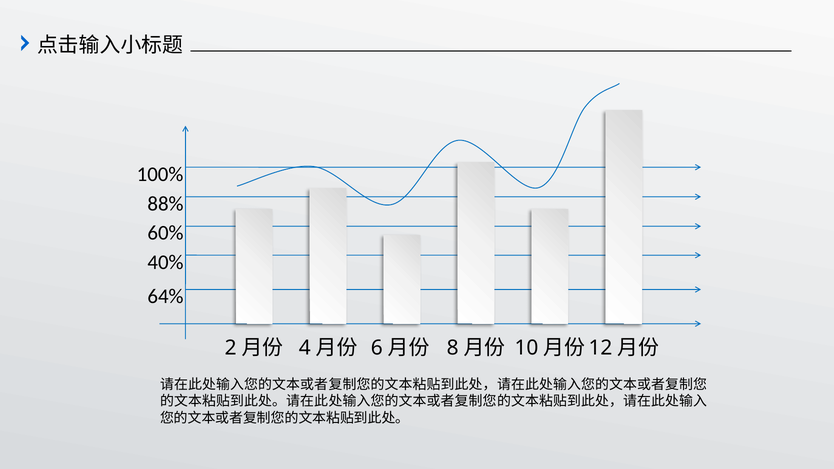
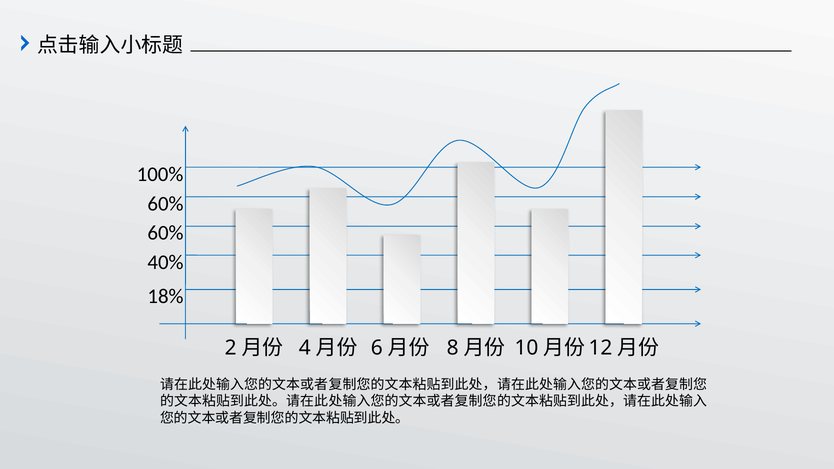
88%: 88% -> 60% (165, 204)
64%: 64% -> 18% (165, 296)
